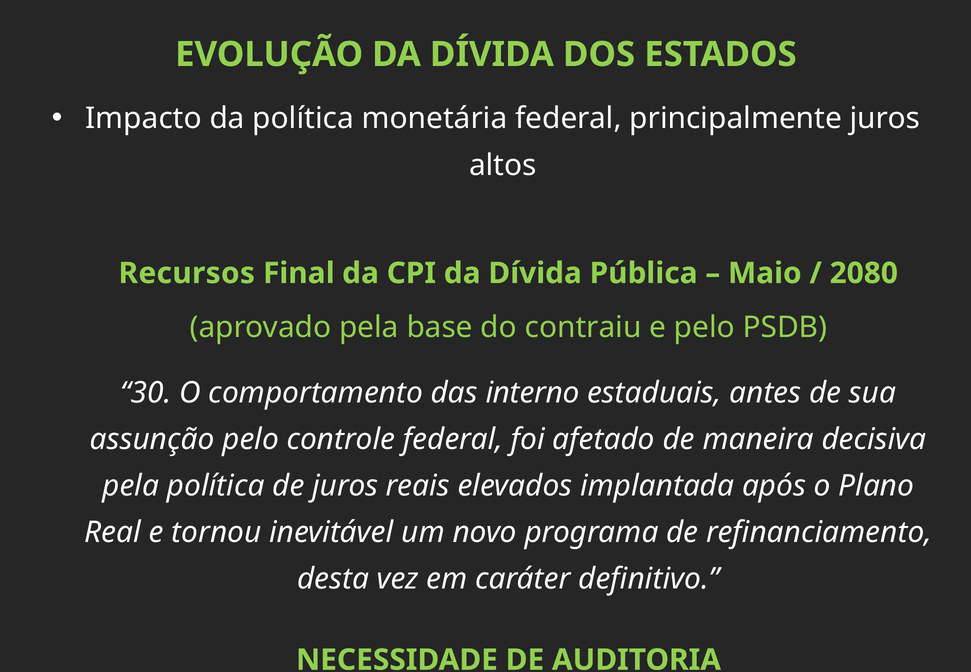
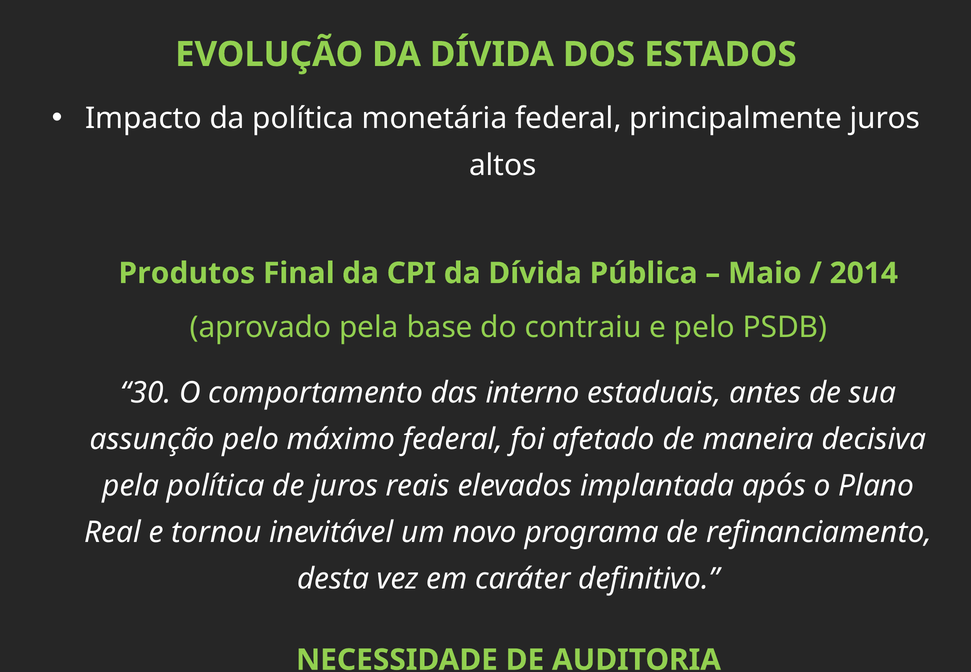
Recursos: Recursos -> Produtos (187, 273)
2080: 2080 -> 2014 (864, 273)
controle: controle -> máximo (341, 439)
